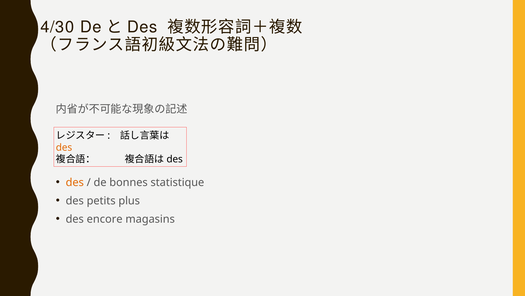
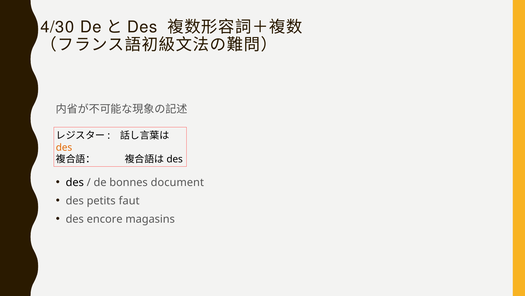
des colour: orange -> black (75, 182)
statistique: statistique -> document (177, 182)
plus: plus -> faut (129, 200)
